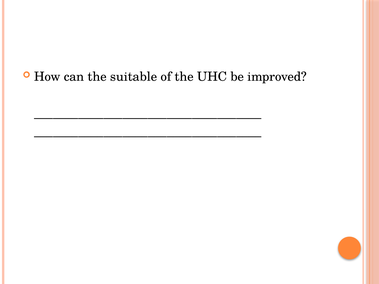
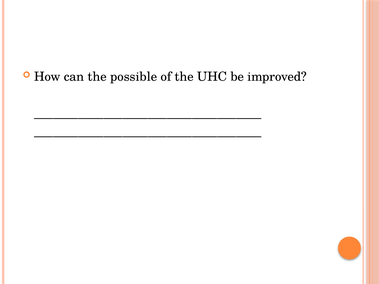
suitable: suitable -> possible (134, 77)
